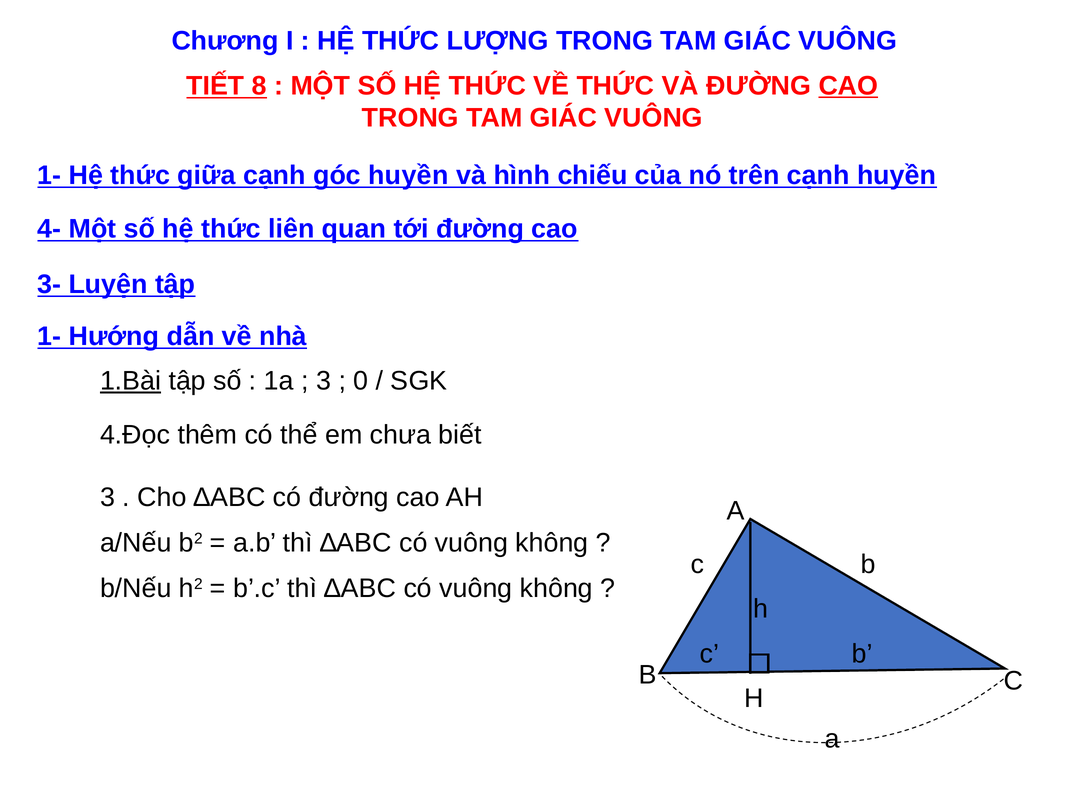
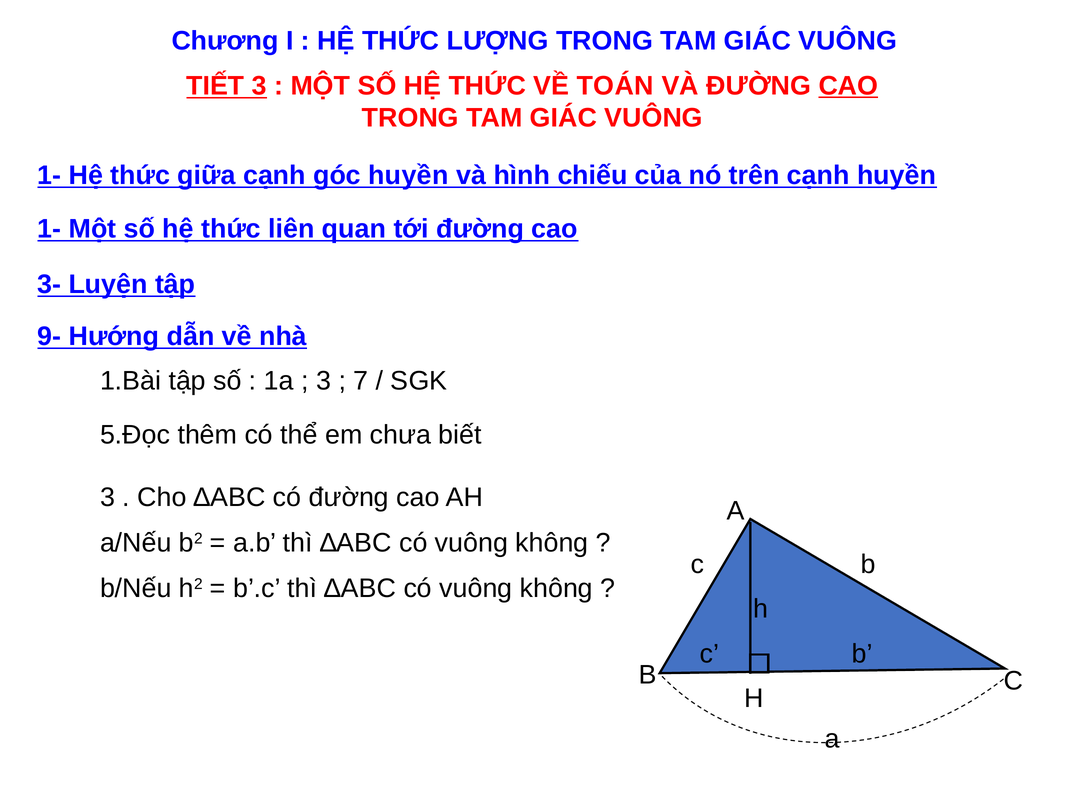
TIẾT 8: 8 -> 3 (259, 86)
VỀ THỨC: THỨC -> TOÁN (615, 86)
4-: 4- -> 1- (49, 229)
1-: 1- -> 9- (49, 336)
1.Bài underline: present -> none (131, 381)
0: 0 -> 7 (361, 381)
4.Đọc: 4.Đọc -> 5.Đọc (135, 435)
